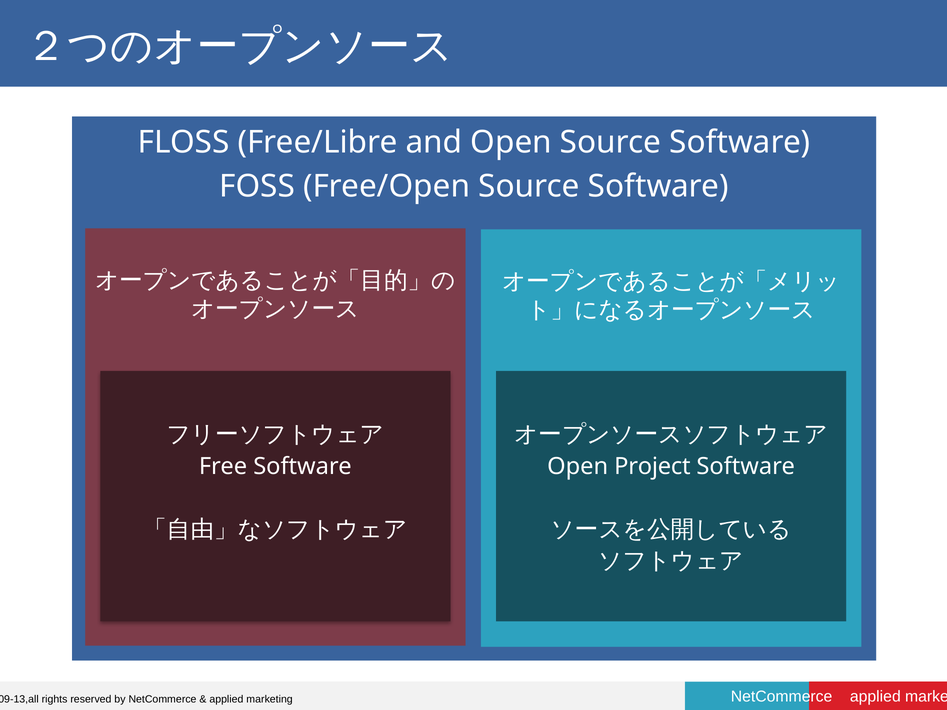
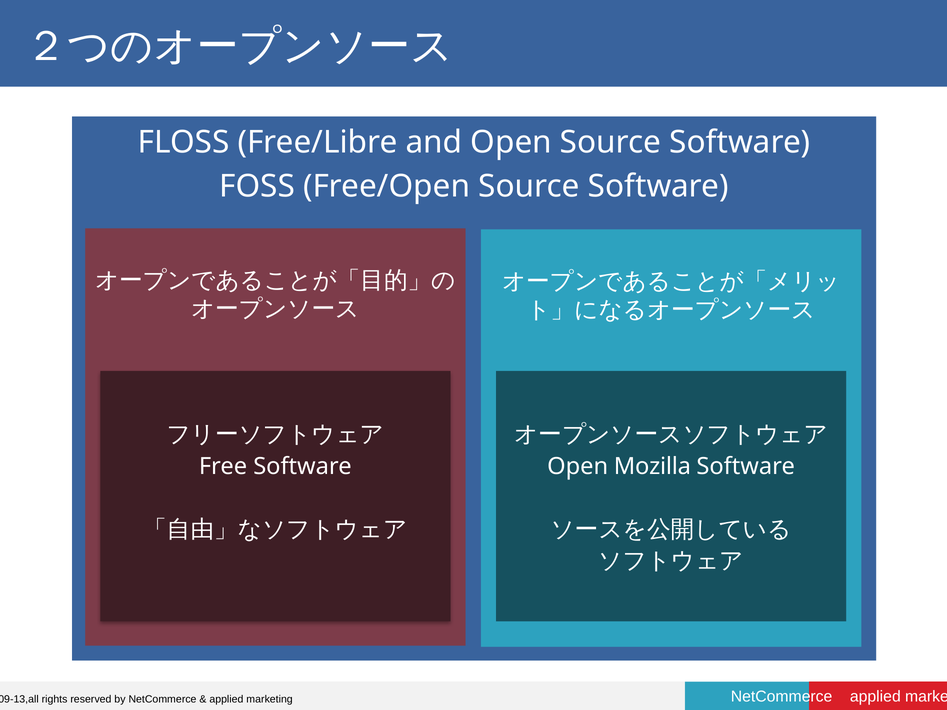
Project: Project -> Mozilla (652, 466)
